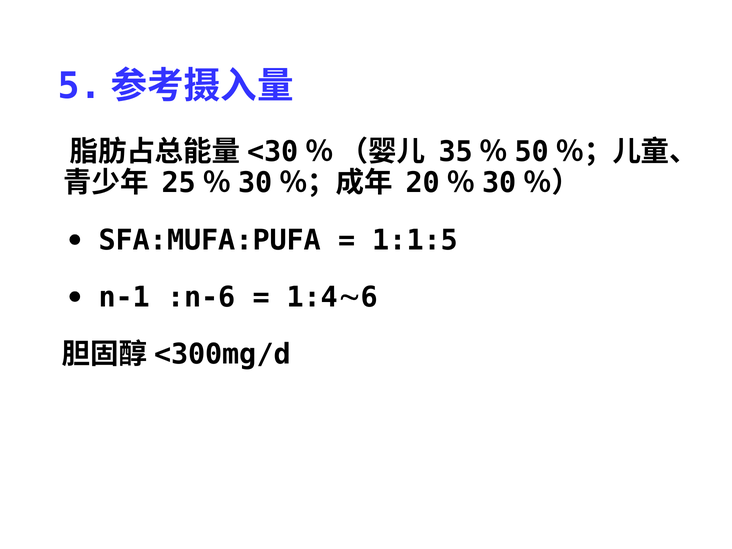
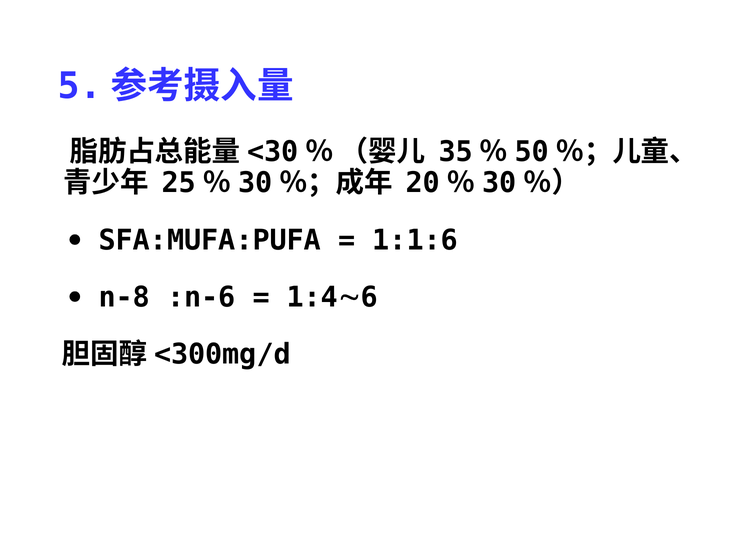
1:1:5: 1:1:5 -> 1:1:6 (415, 240)
n-1: n-1 -> n-8 (124, 297)
